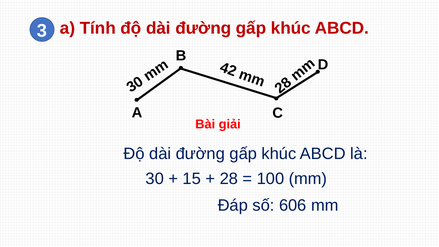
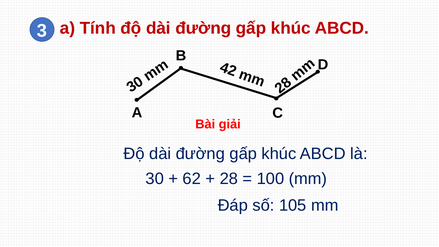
15: 15 -> 62 (192, 179)
606: 606 -> 105 (293, 205)
